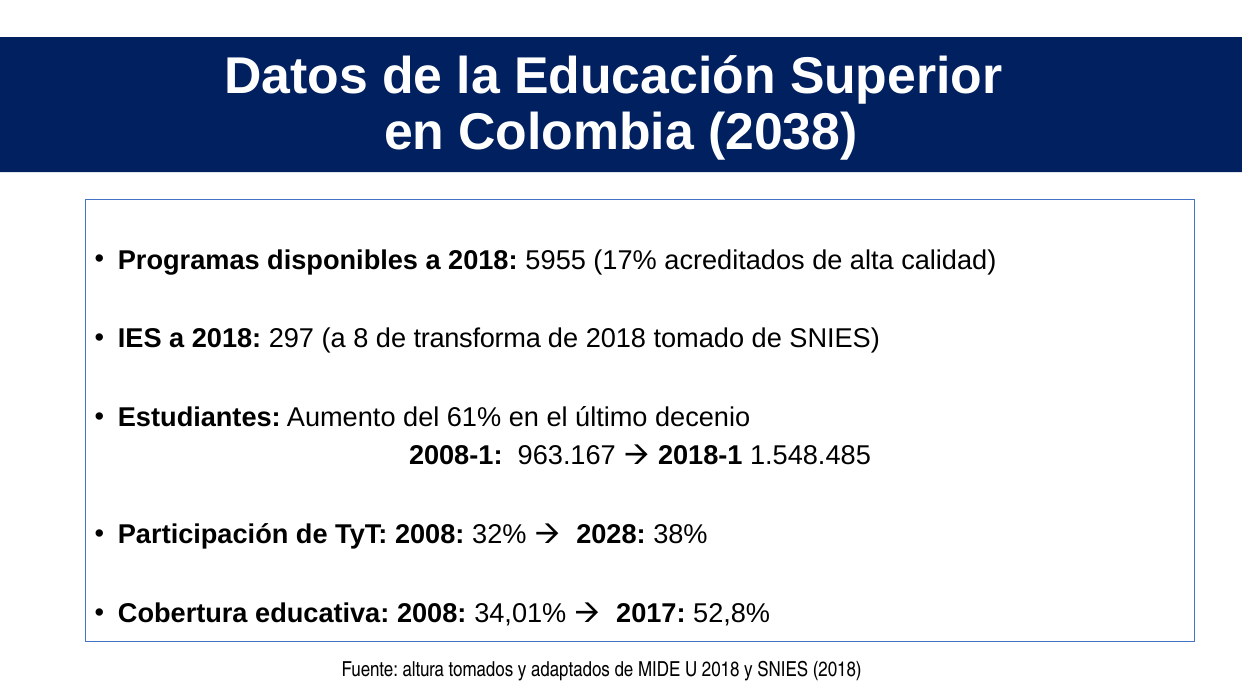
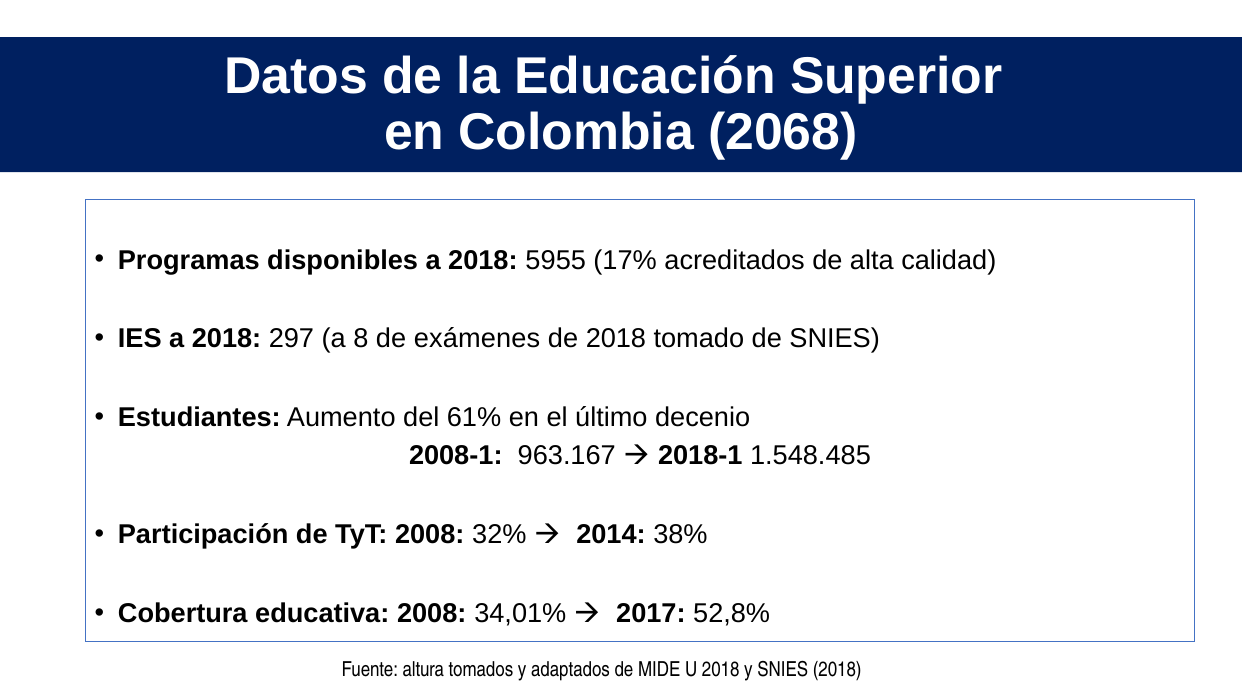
2038: 2038 -> 2068 (783, 132)
transforma: transforma -> exámenes (477, 339)
2028: 2028 -> 2014 (611, 535)
